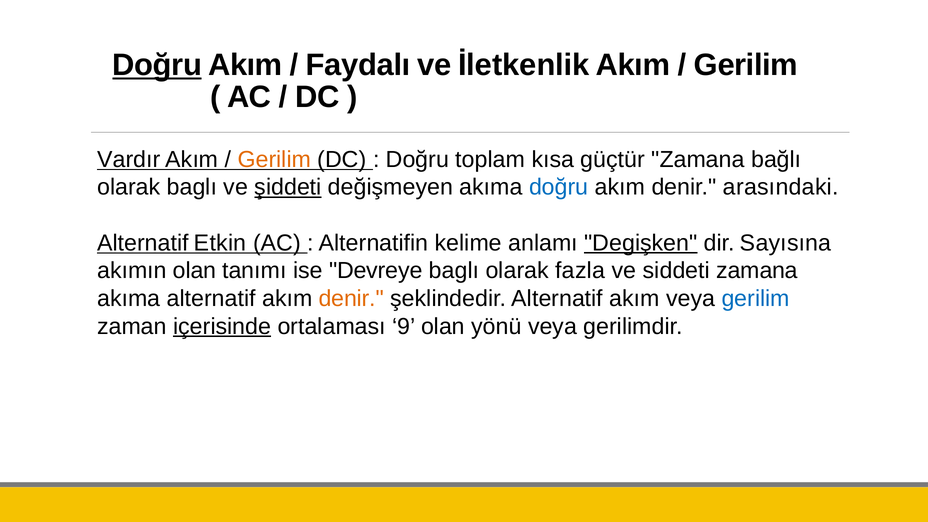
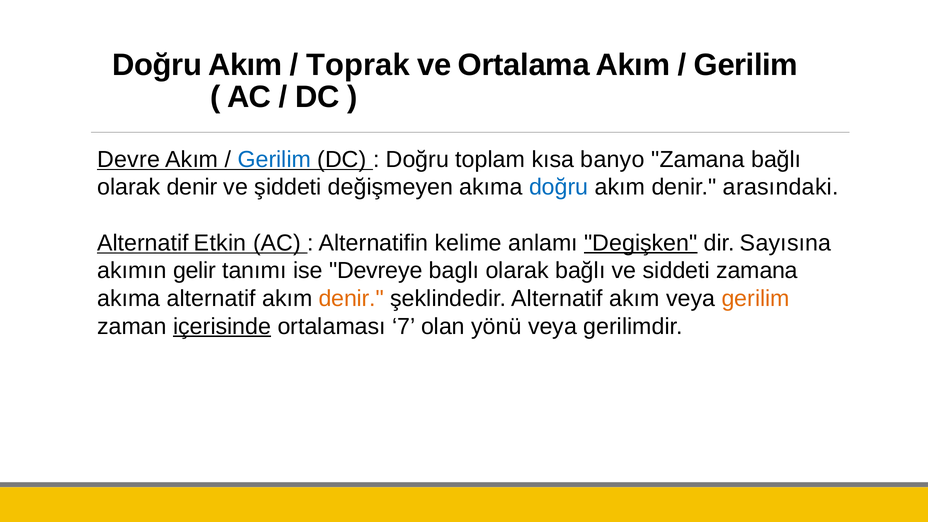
Doğru underline: present -> none (157, 65)
Faydalı: Faydalı -> Toprak (358, 65)
İletkenlik: İletkenlik -> Ortalama (524, 65)
Vardır: Vardır -> Devre (129, 159)
Gerilim colour: orange -> blue (274, 159)
güçtür: güçtür -> banyo (613, 159)
olarak baglı: baglı -> denir (192, 187)
şiddeti underline: present -> none (288, 187)
akımın olan: olan -> gelir (195, 271)
olarak fazla: fazla -> bağlı (580, 271)
gerilim colour: blue -> orange (756, 299)
9: 9 -> 7 (404, 326)
